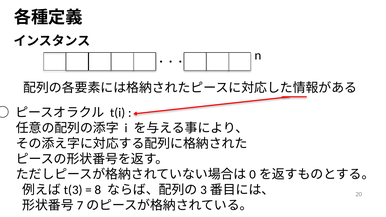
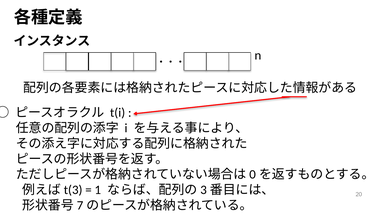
8: 8 -> 1 (98, 190)
